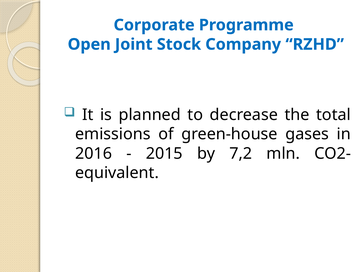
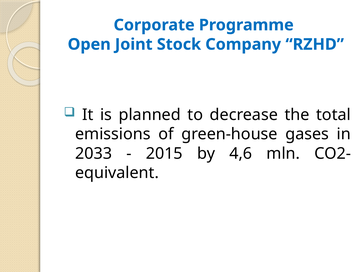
2016: 2016 -> 2033 (94, 154)
7,2: 7,2 -> 4,6 (241, 154)
